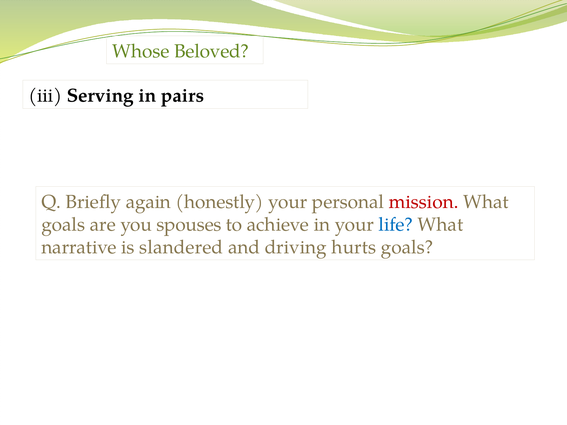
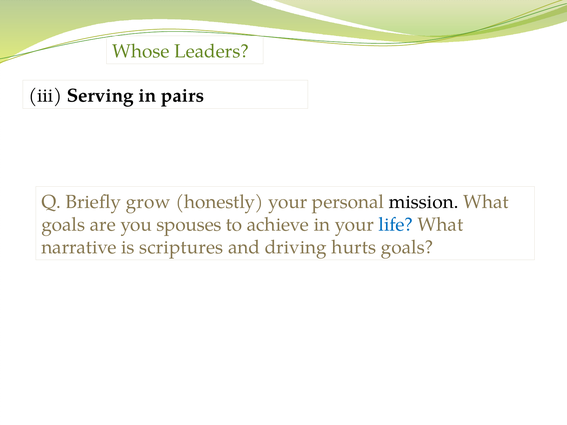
Beloved: Beloved -> Leaders (212, 51)
again: again -> grow (148, 202)
mission colour: red -> black (424, 202)
slandered: slandered -> scriptures (181, 247)
